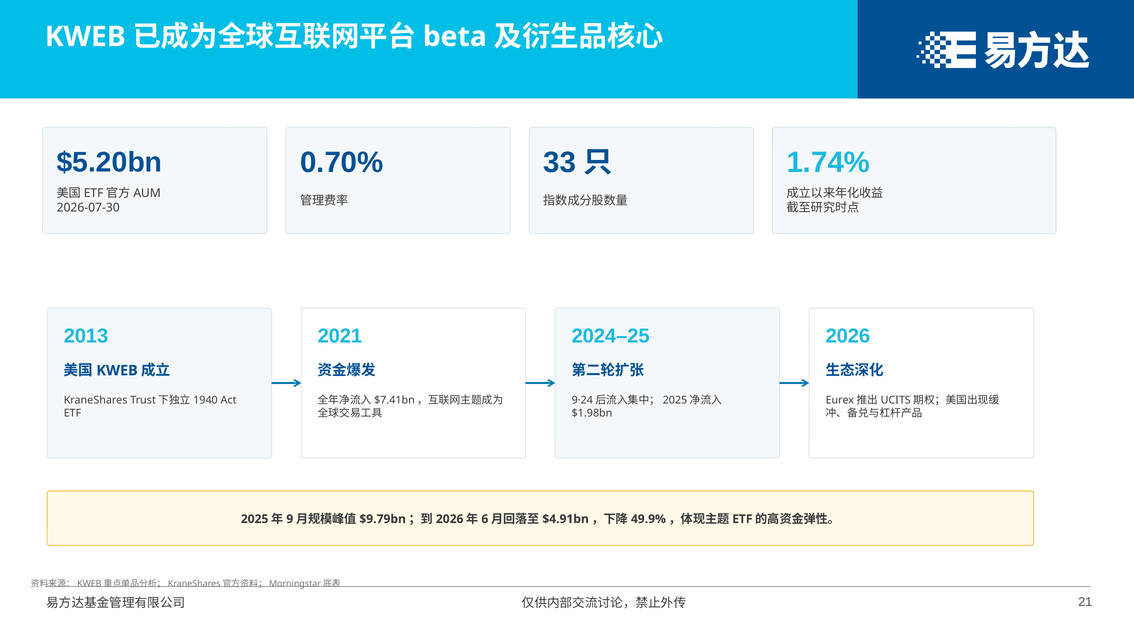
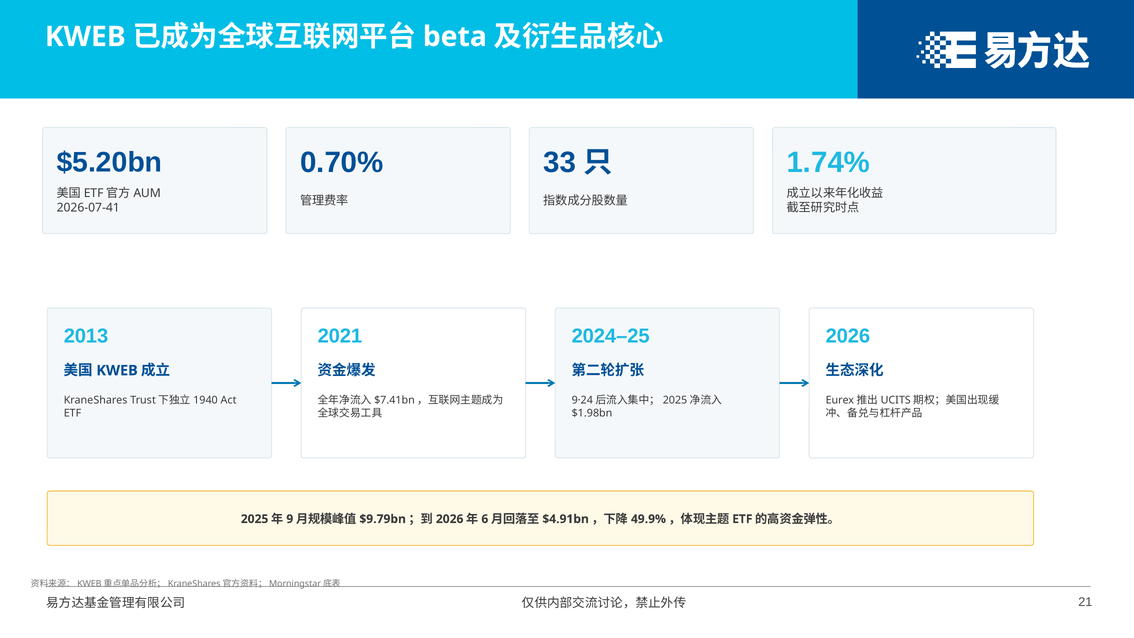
2026-07-30: 2026-07-30 -> 2026-07-41 (88, 208)
